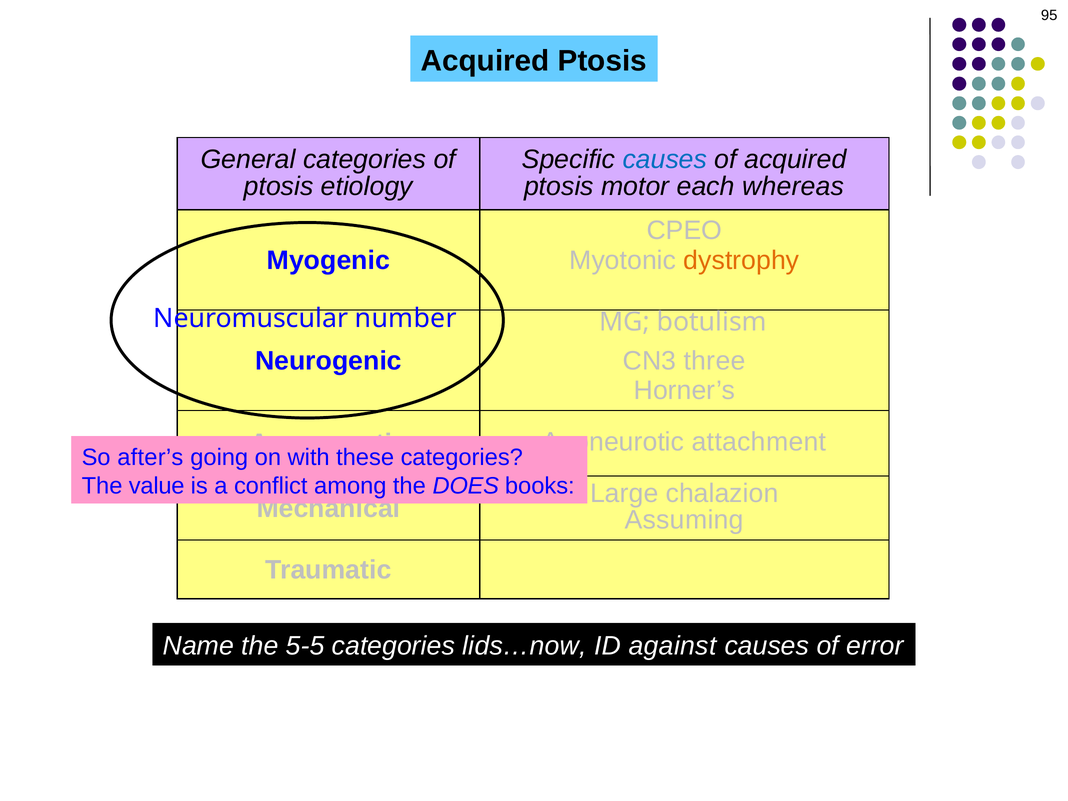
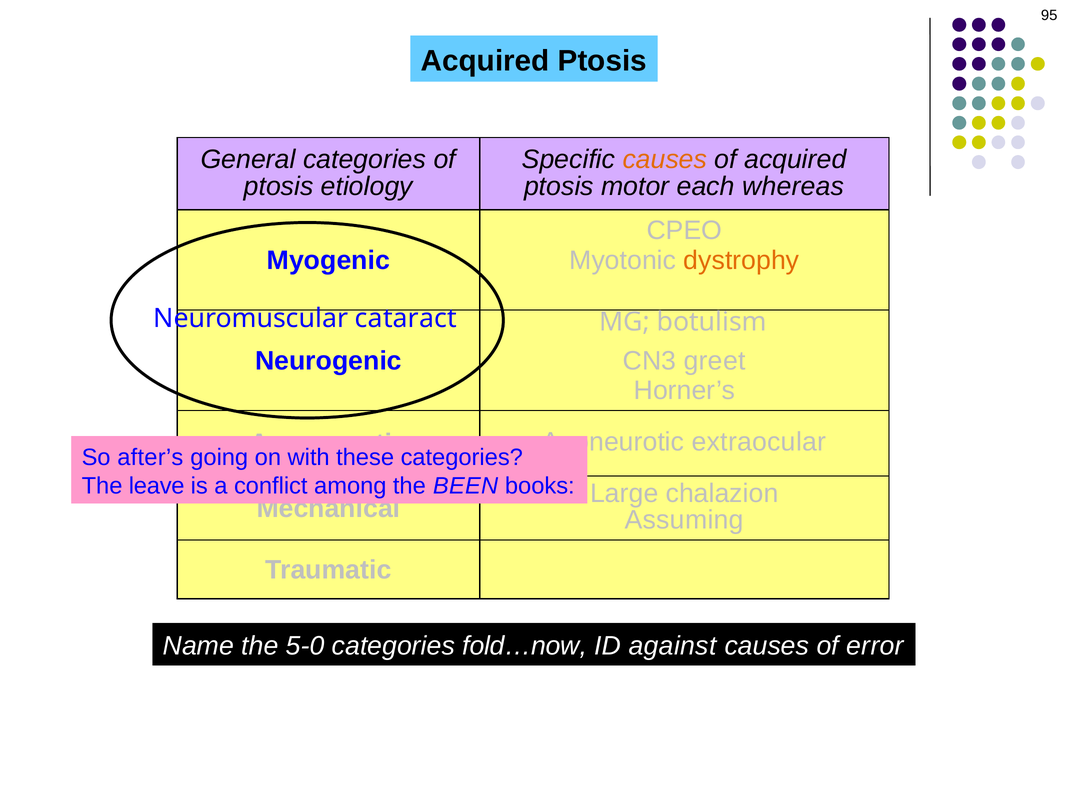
causes colour: blue -> orange (665, 159)
number: number -> cataract (406, 319)
three: three -> greet (715, 361)
attachment: attachment -> extraocular (759, 442)
value: value -> leave (157, 486)
DOES: DOES -> BEEN (466, 486)
5-5: 5-5 -> 5-0 (305, 646)
lids…now: lids…now -> fold…now (525, 646)
